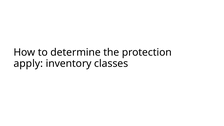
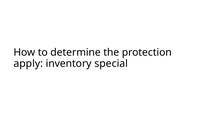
classes: classes -> special (111, 64)
